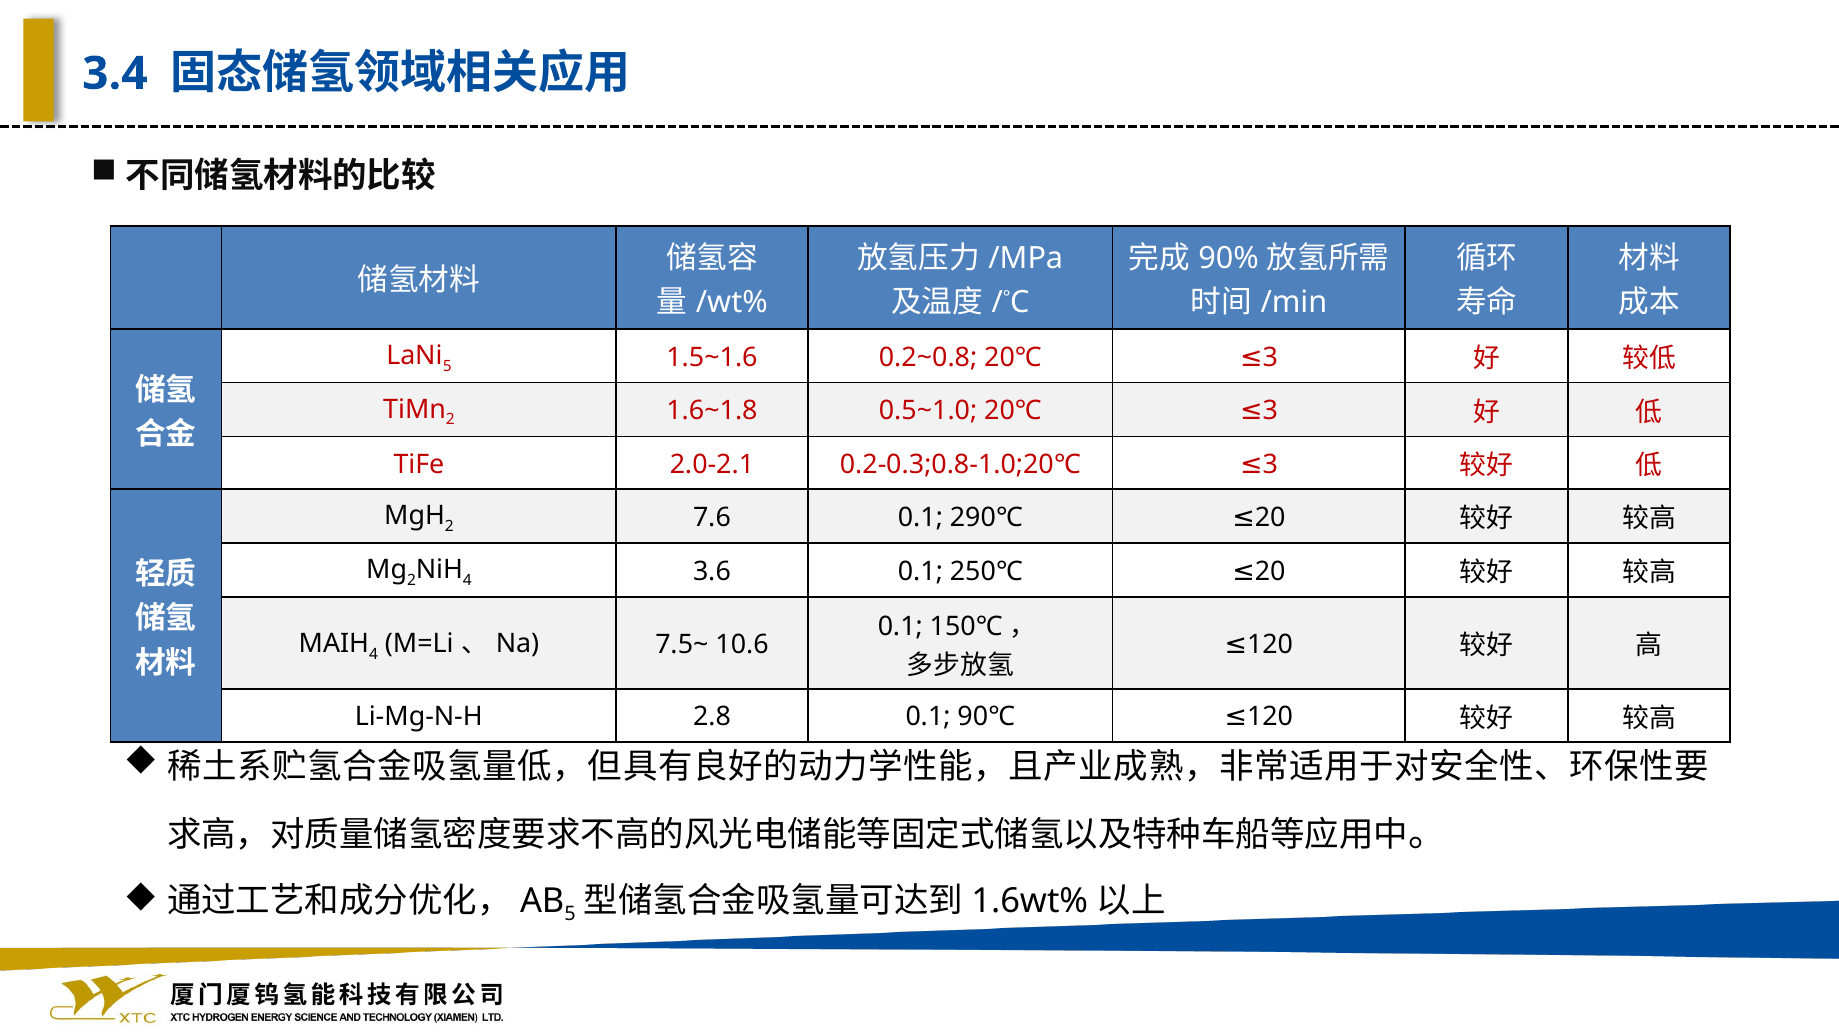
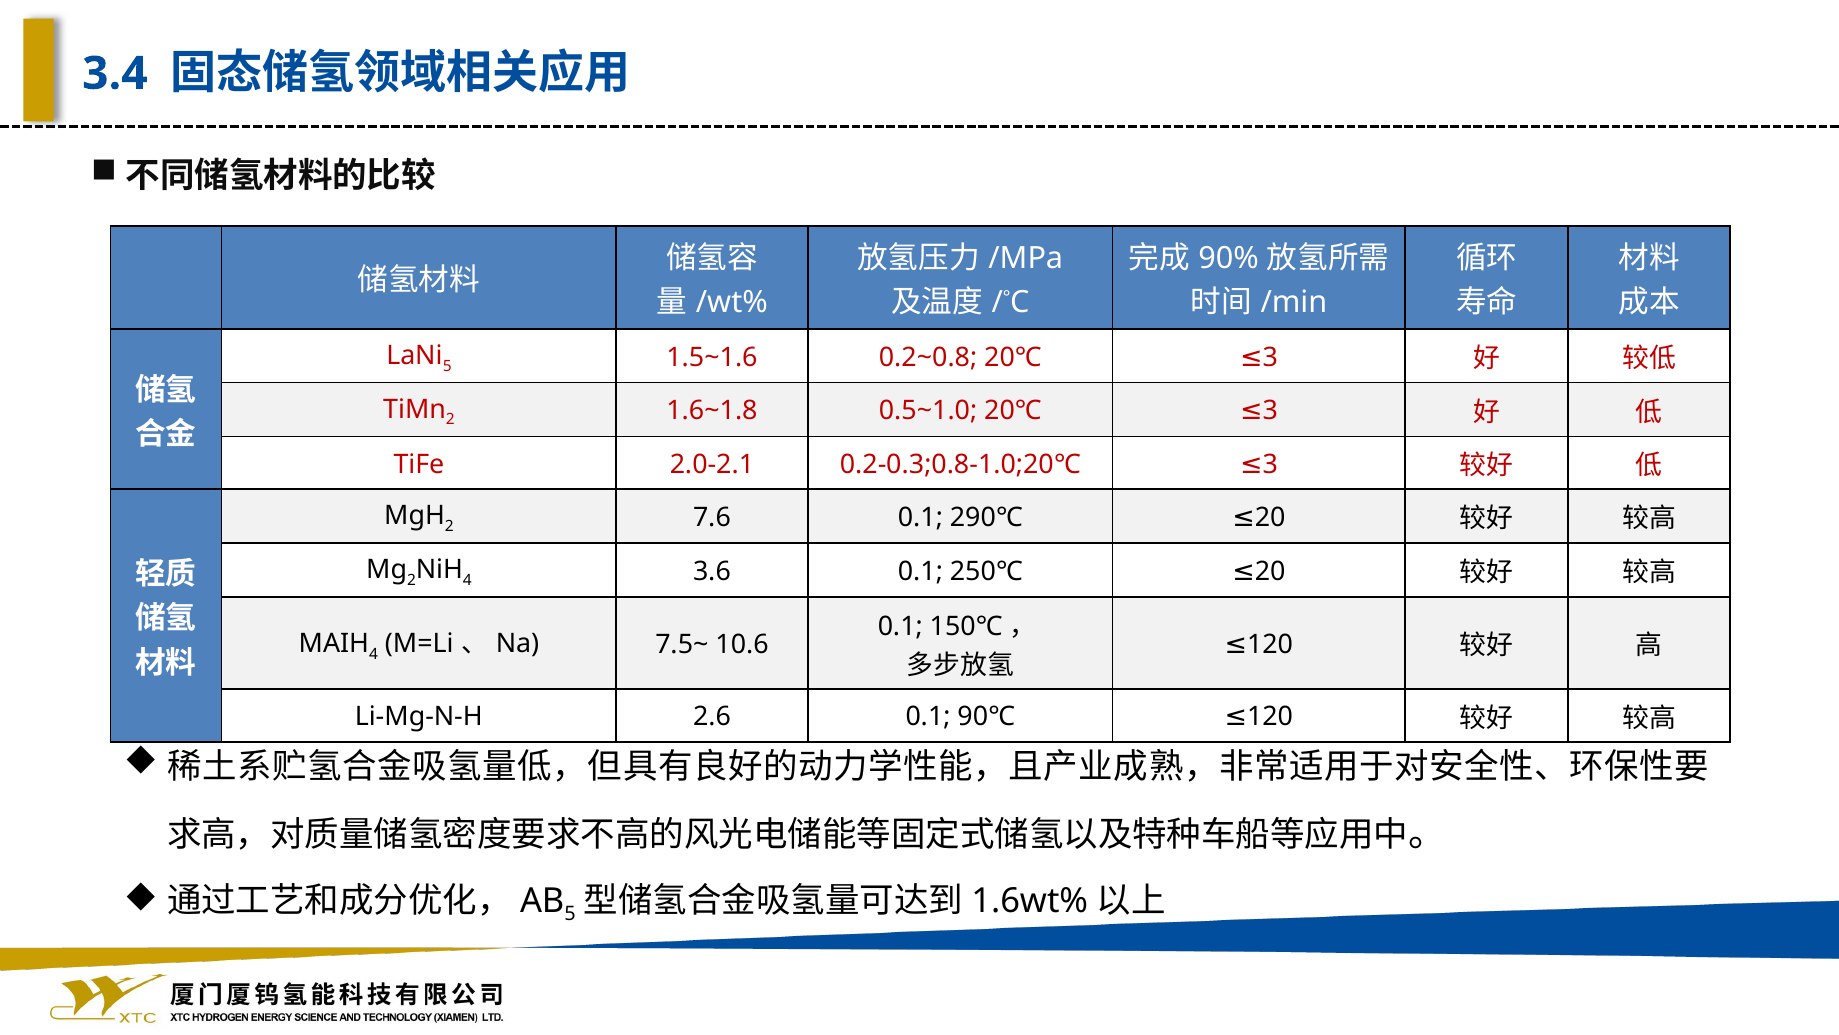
2.8: 2.8 -> 2.6 (712, 717)
